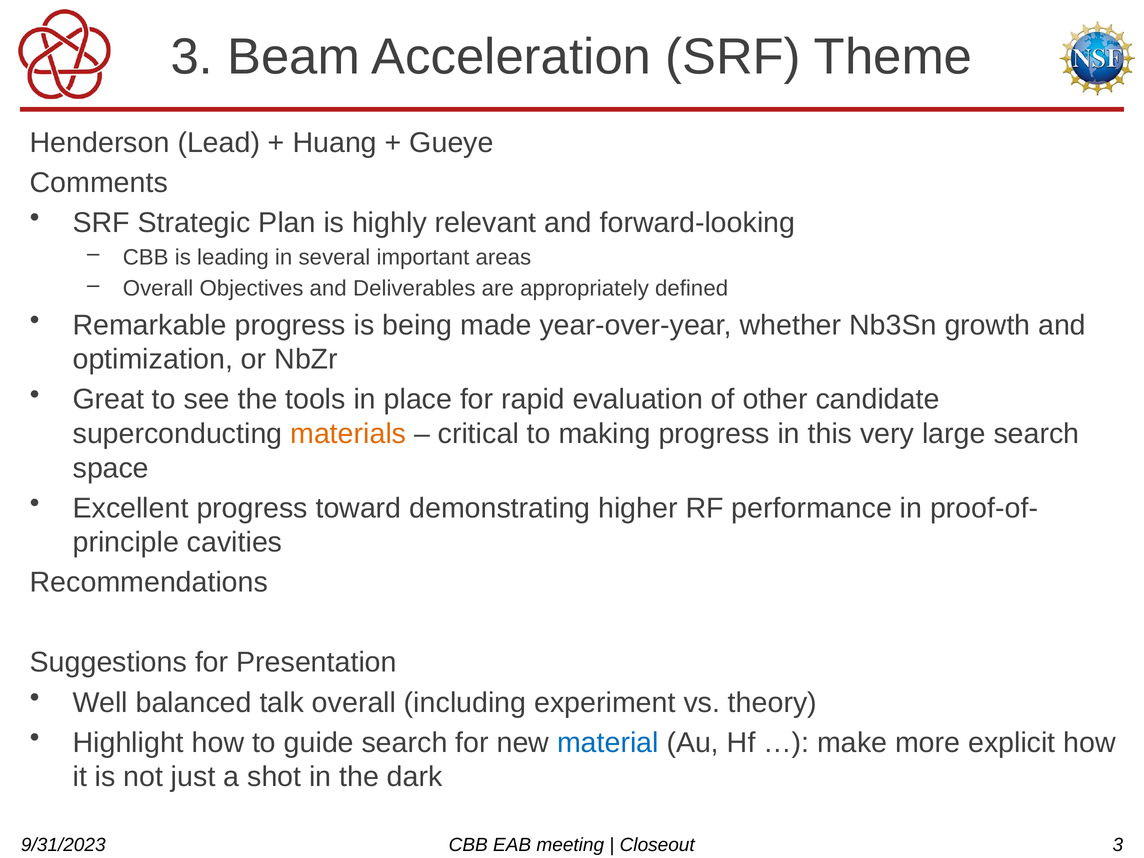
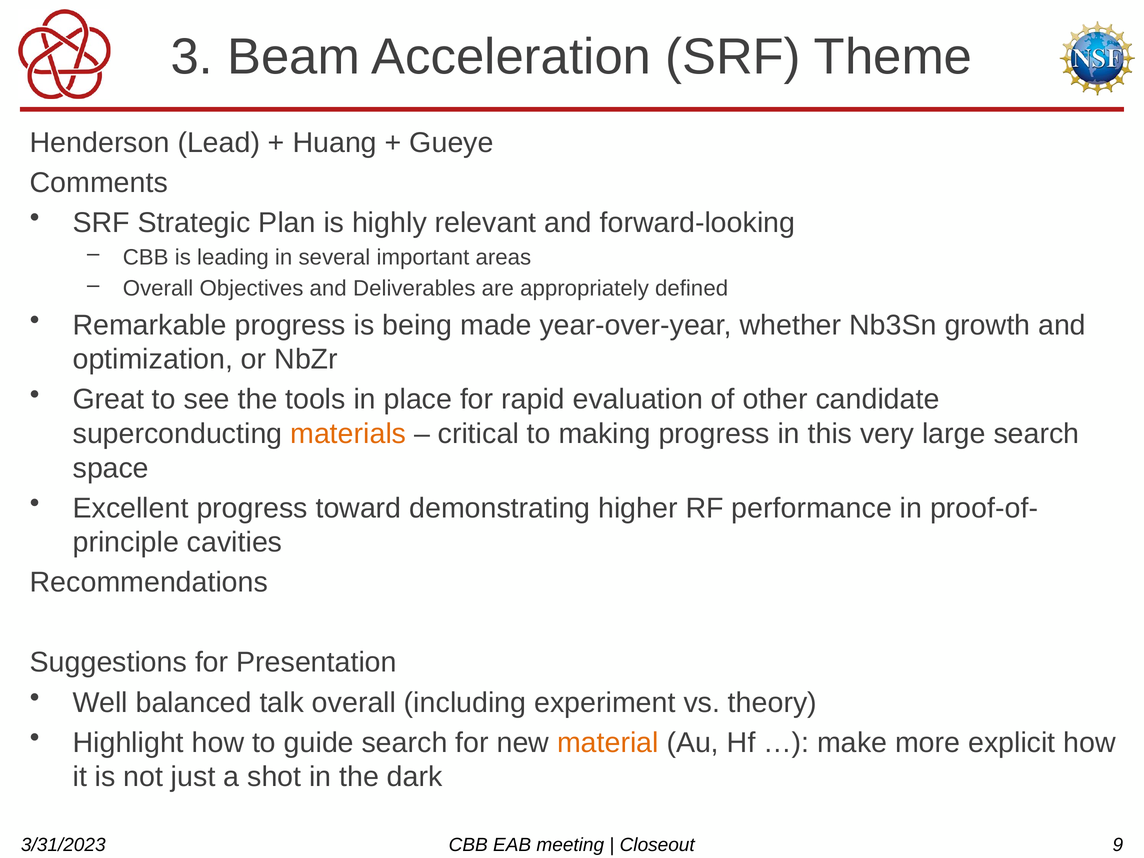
material colour: blue -> orange (608, 743)
9/31/2023: 9/31/2023 -> 3/31/2023 (63, 845)
Closeout 3: 3 -> 9 (1118, 845)
